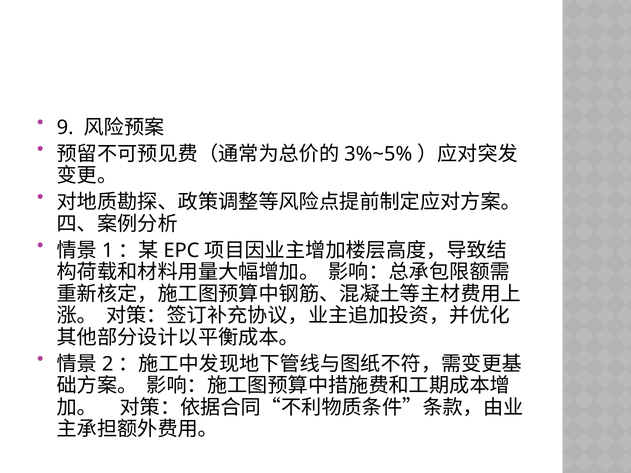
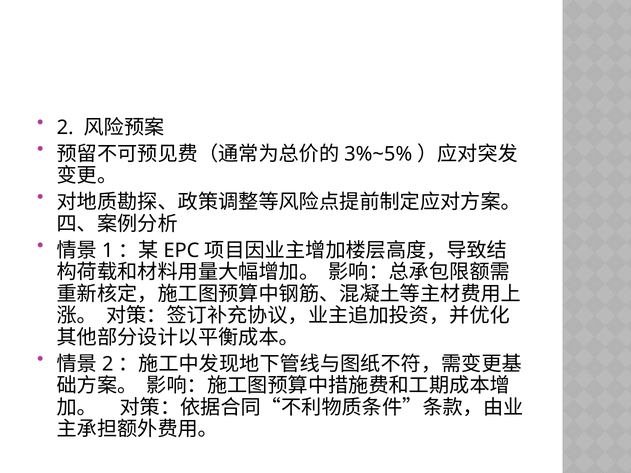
9: 9 -> 2 (65, 128)
